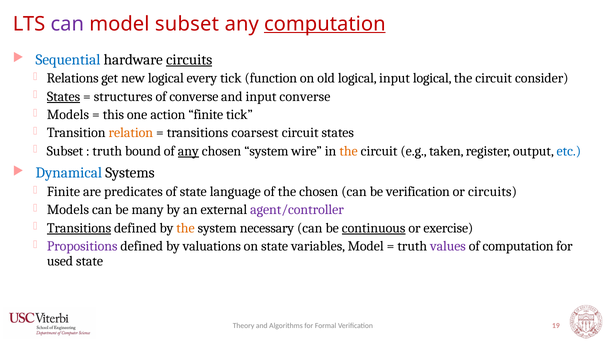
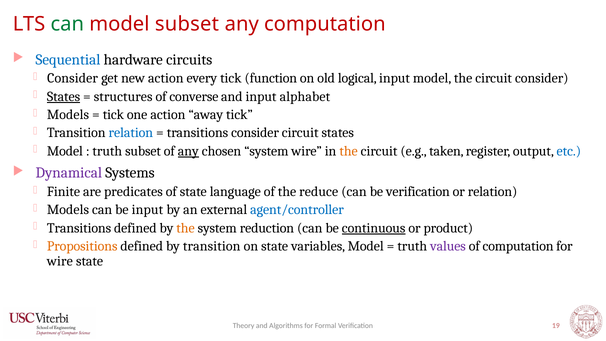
can colour: purple -> green (67, 24)
computation underline: present -> none (325, 24)
circuits underline: present -> none (189, 59)
Relations: Relations -> Consider (73, 78)
new logical: logical -> action (166, 78)
input logical: logical -> model (432, 78)
input converse: converse -> alphabet (305, 96)
this: this -> tick (113, 115)
action finite: finite -> away (206, 115)
relation colour: orange -> blue (131, 133)
transitions coarsest: coarsest -> consider (255, 133)
Subset: Subset -> Model (65, 151)
truth bound: bound -> subset (143, 151)
Dynamical colour: blue -> purple (69, 173)
the chosen: chosen -> reduce (319, 192)
or circuits: circuits -> relation (493, 192)
be many: many -> input (147, 210)
agent/controller colour: purple -> blue (297, 210)
Transitions underline: present -> none (79, 228)
necessary: necessary -> reduction (267, 228)
exercise: exercise -> product (448, 228)
Propositions colour: purple -> orange (82, 246)
by valuations: valuations -> transition (212, 246)
used: used -> wire (60, 261)
